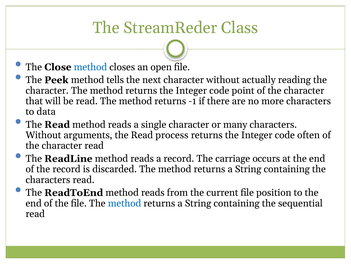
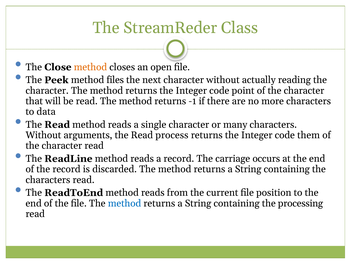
method colour: blue -> orange (90, 67)
tells: tells -> files (115, 80)
often: often -> them (309, 135)
sequential: sequential -> processing (300, 203)
